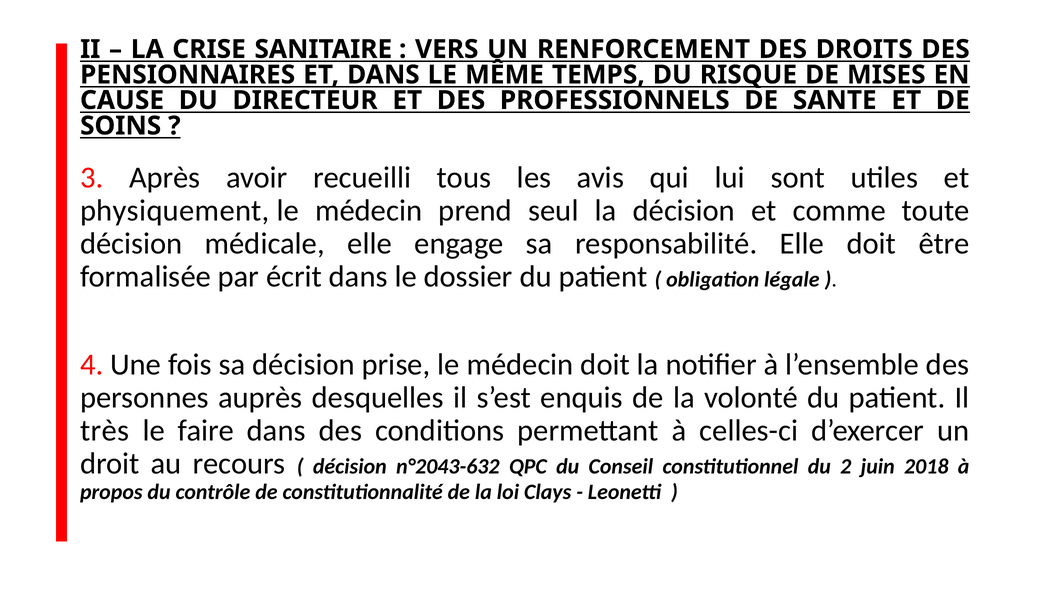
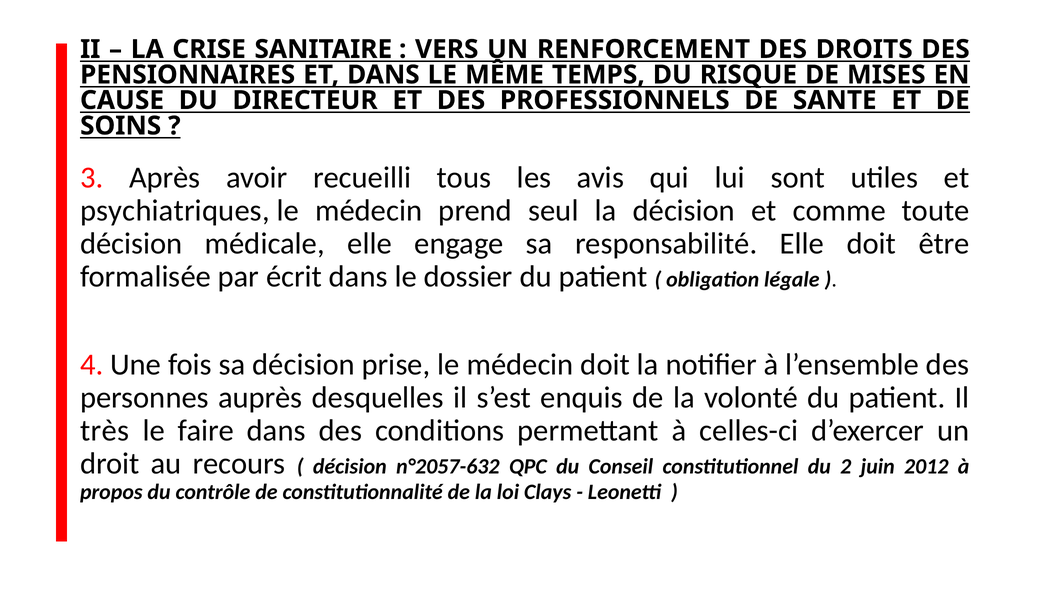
physiquement: physiquement -> psychiatriques (175, 210)
n°2043-632: n°2043-632 -> n°2057-632 (448, 466)
2018: 2018 -> 2012 (926, 466)
